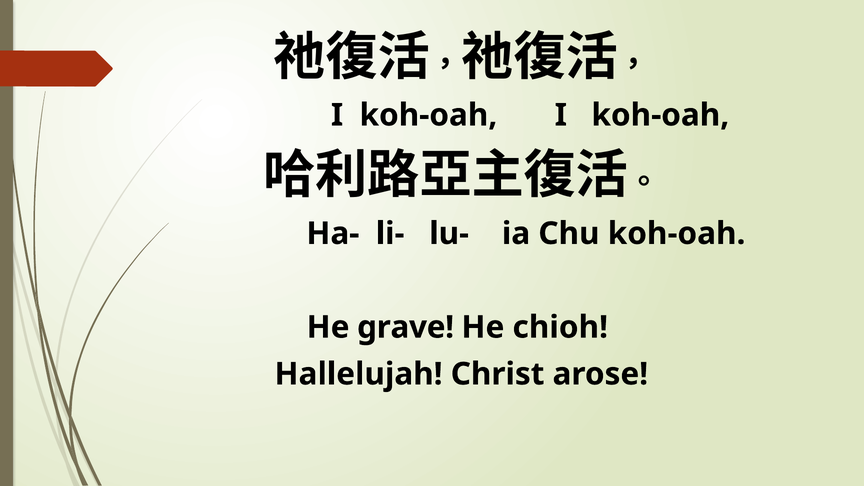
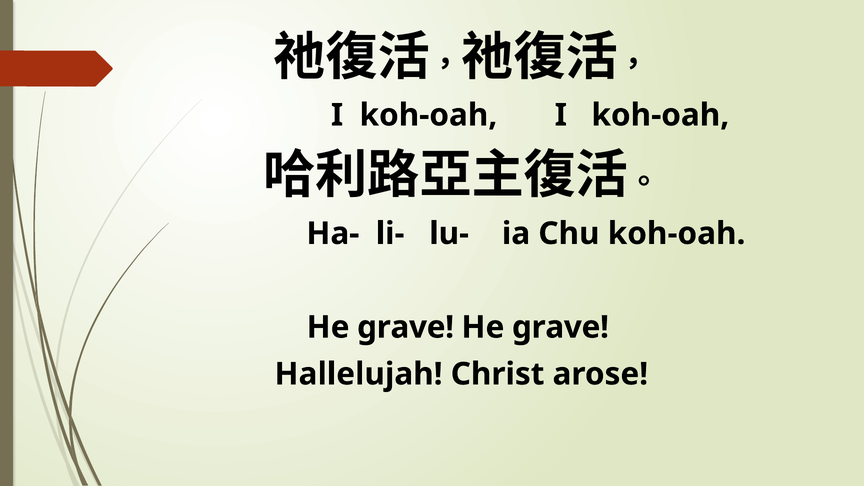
chioh: chioh -> grave (560, 327)
